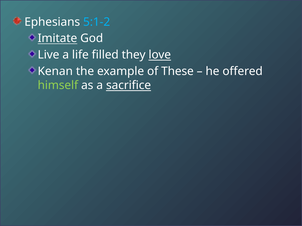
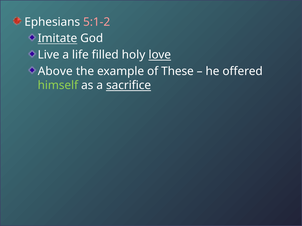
5:1-2 colour: light blue -> pink (97, 22)
they: they -> holy (134, 55)
Kenan: Kenan -> Above (55, 71)
